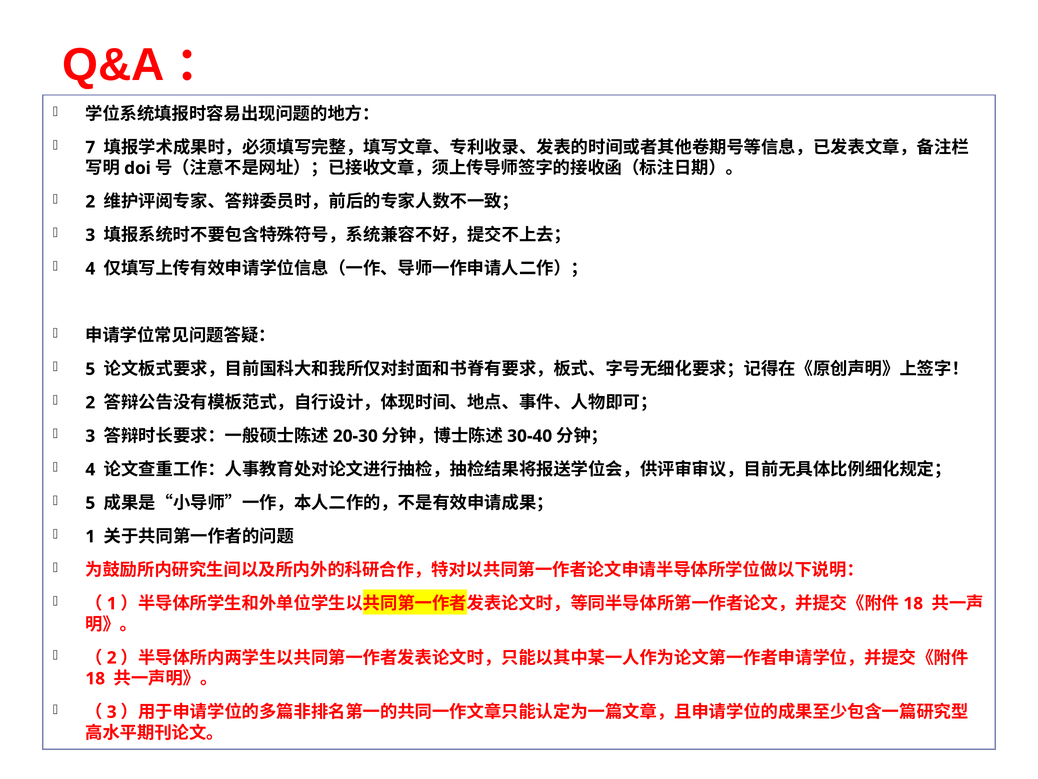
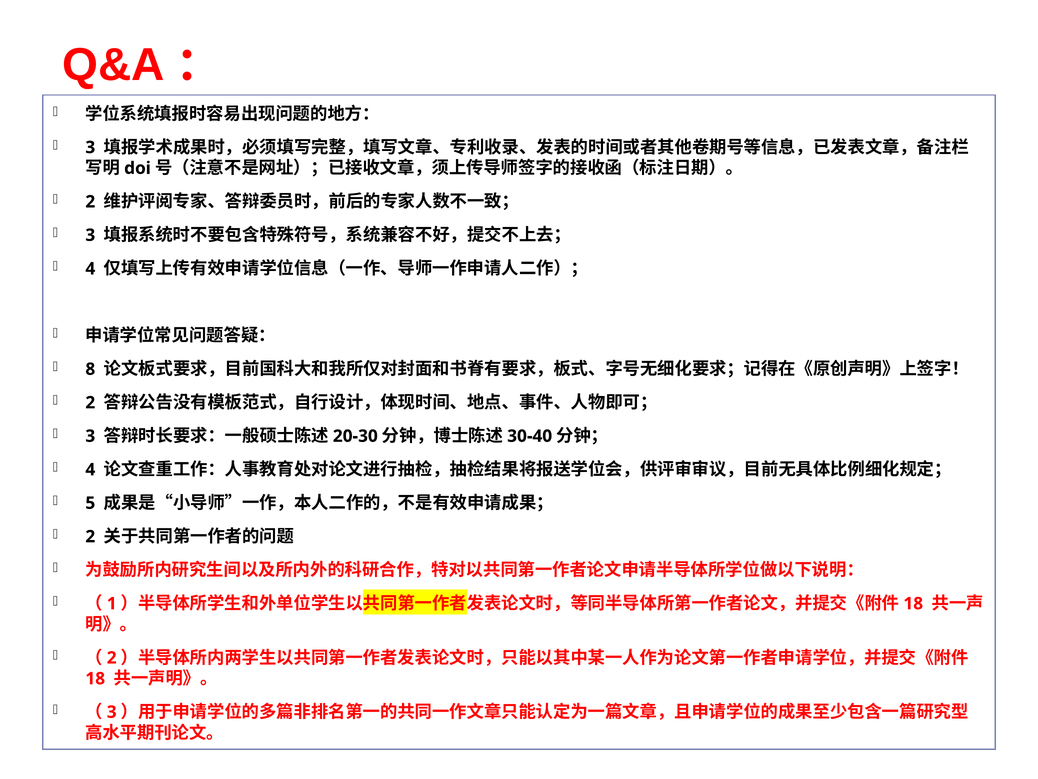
7: 7 -> 3 (90, 147)
5: 5 -> 8 (90, 369)
1: 1 -> 2 (90, 536)
